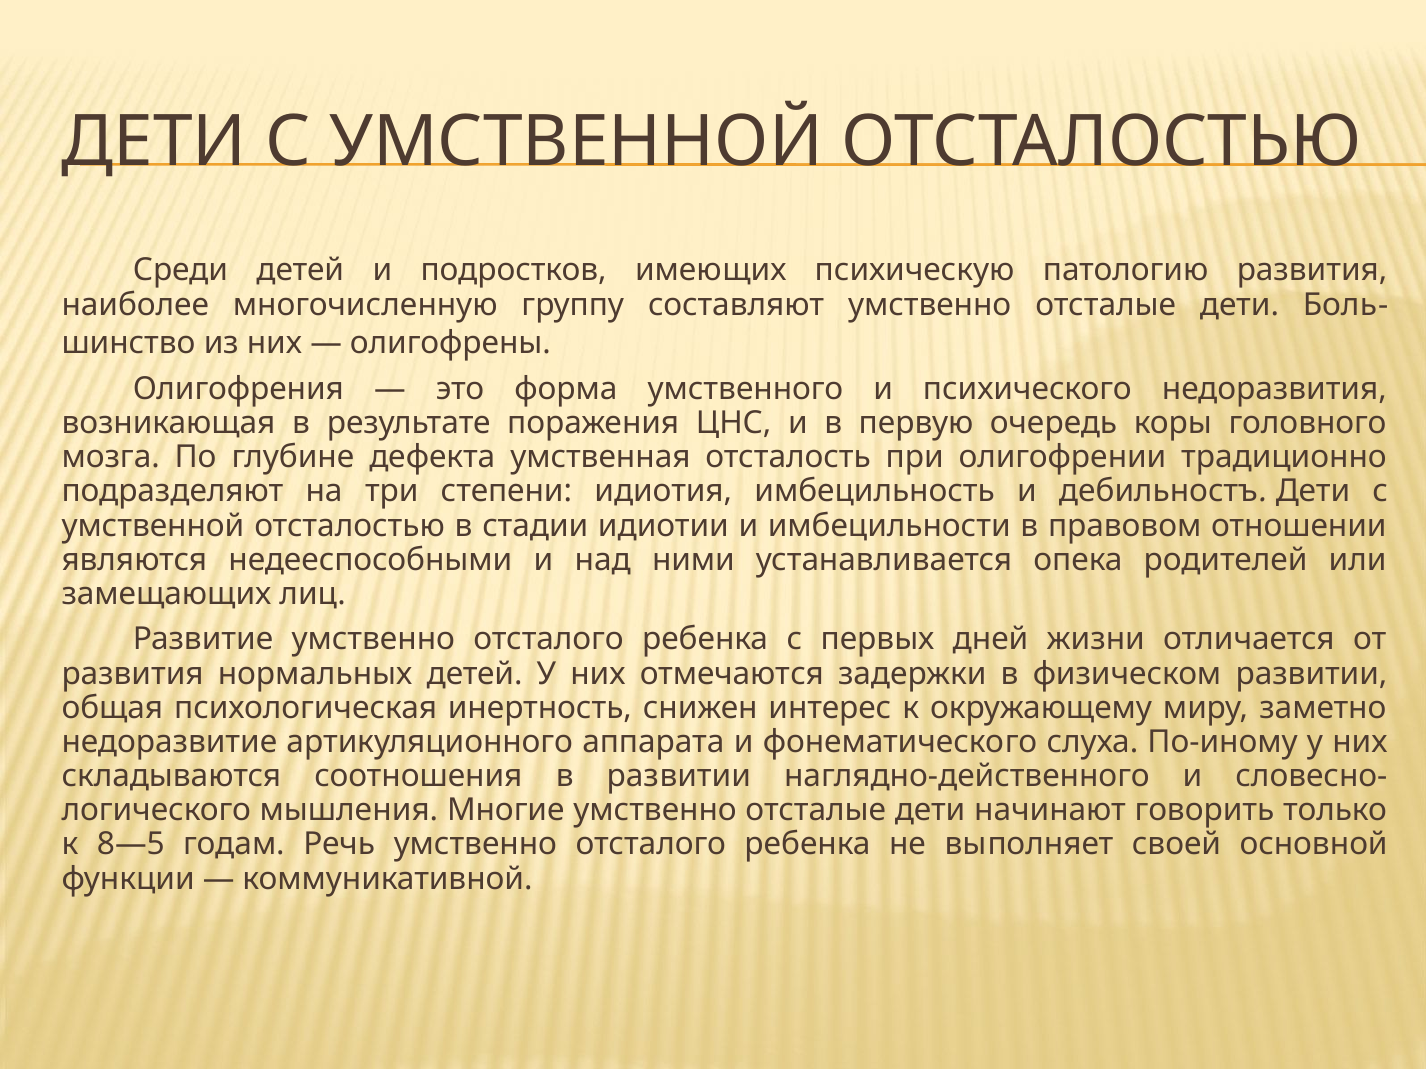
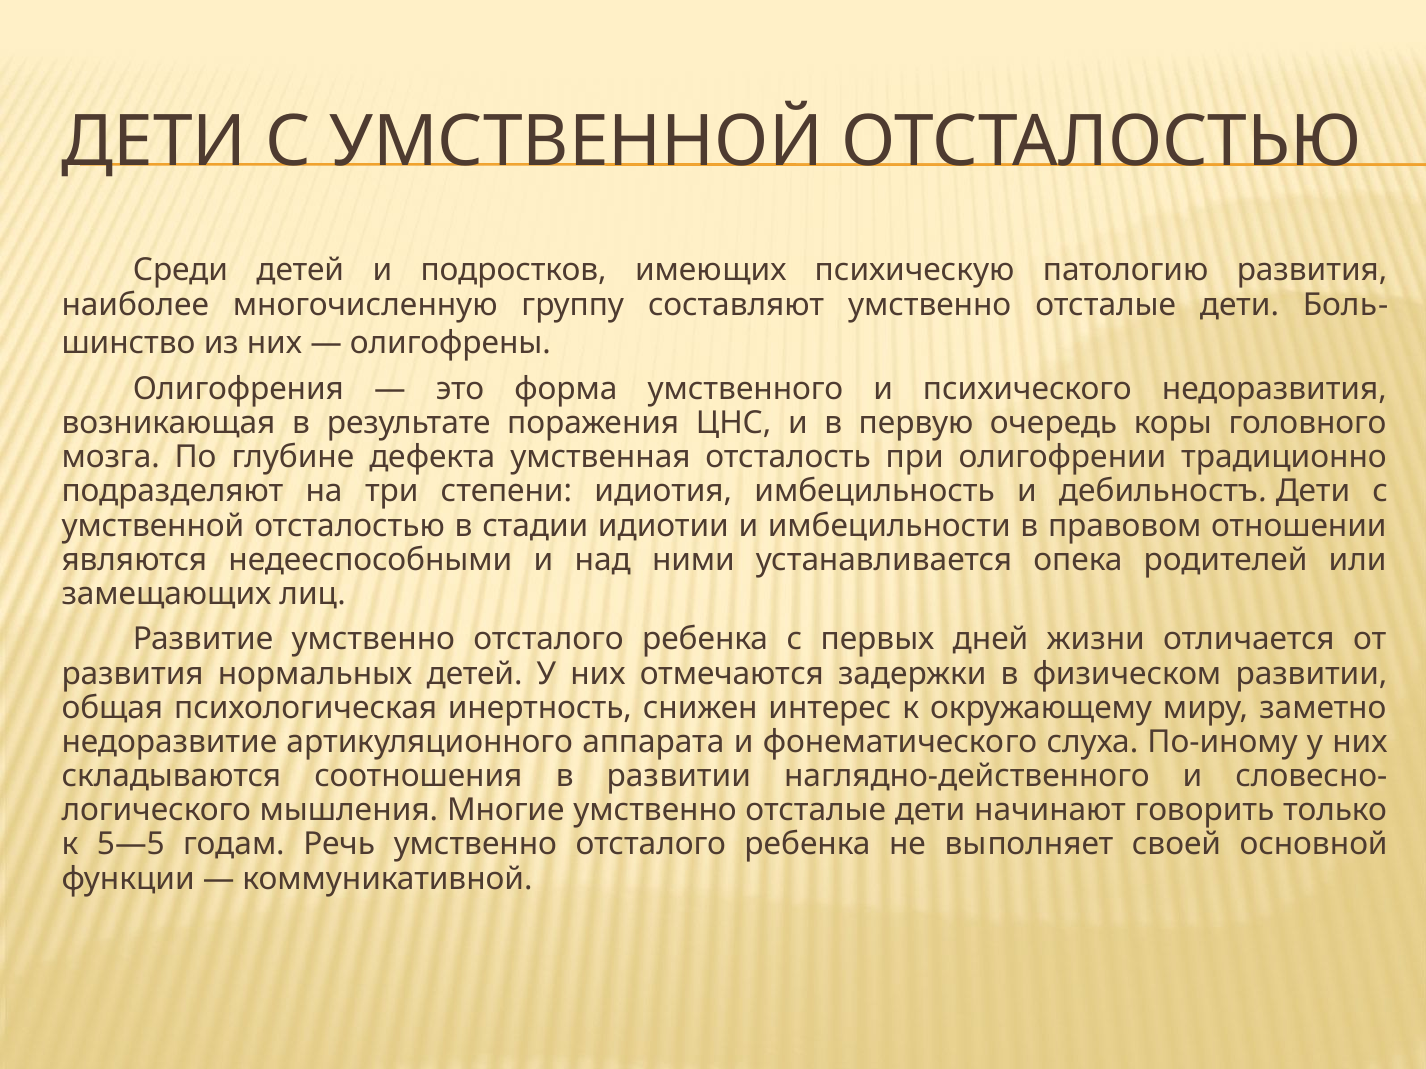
8—5: 8—5 -> 5—5 (131, 845)
